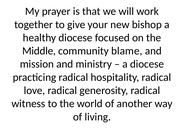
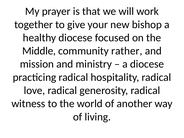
blame: blame -> rather (127, 51)
